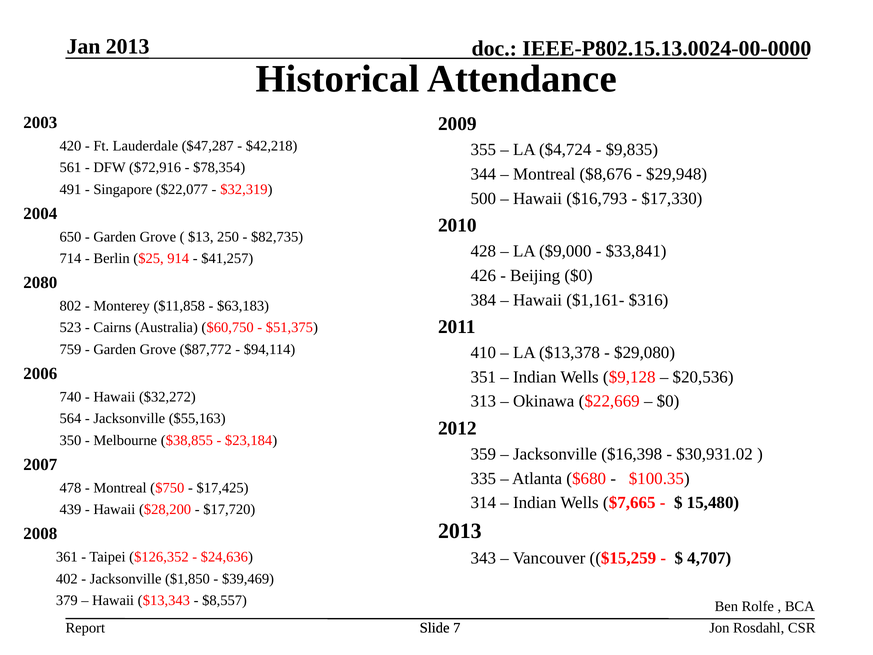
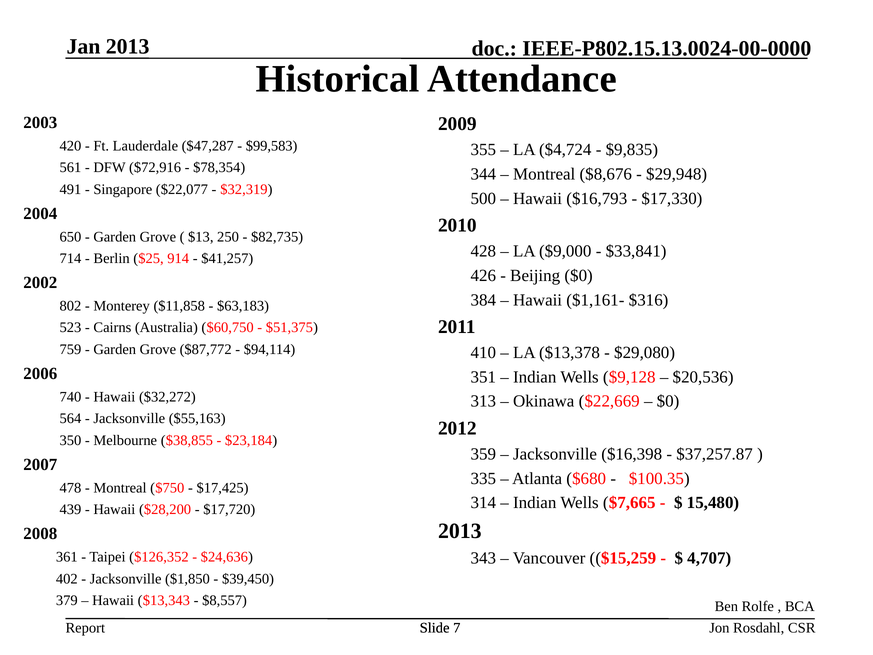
$42,218: $42,218 -> $99,583 (272, 146)
2080: 2080 -> 2002 (40, 283)
$30,931.02: $30,931.02 -> $37,257.87 (715, 454)
$39,469: $39,469 -> $39,450 (248, 578)
